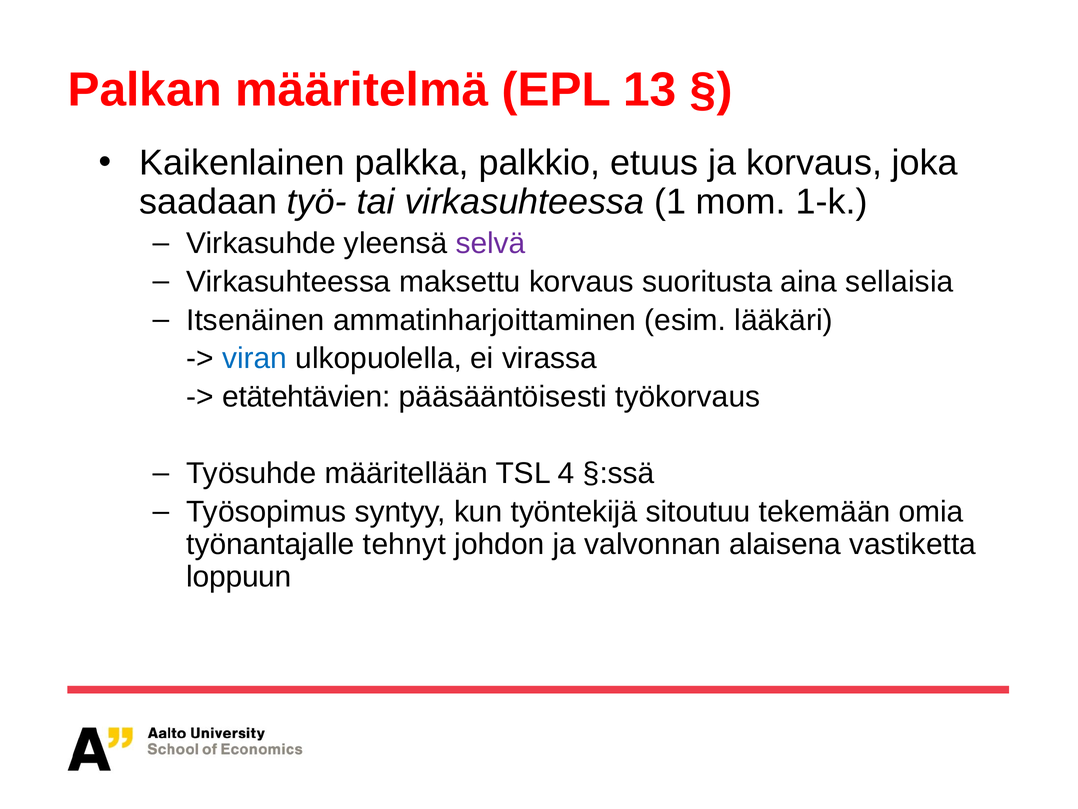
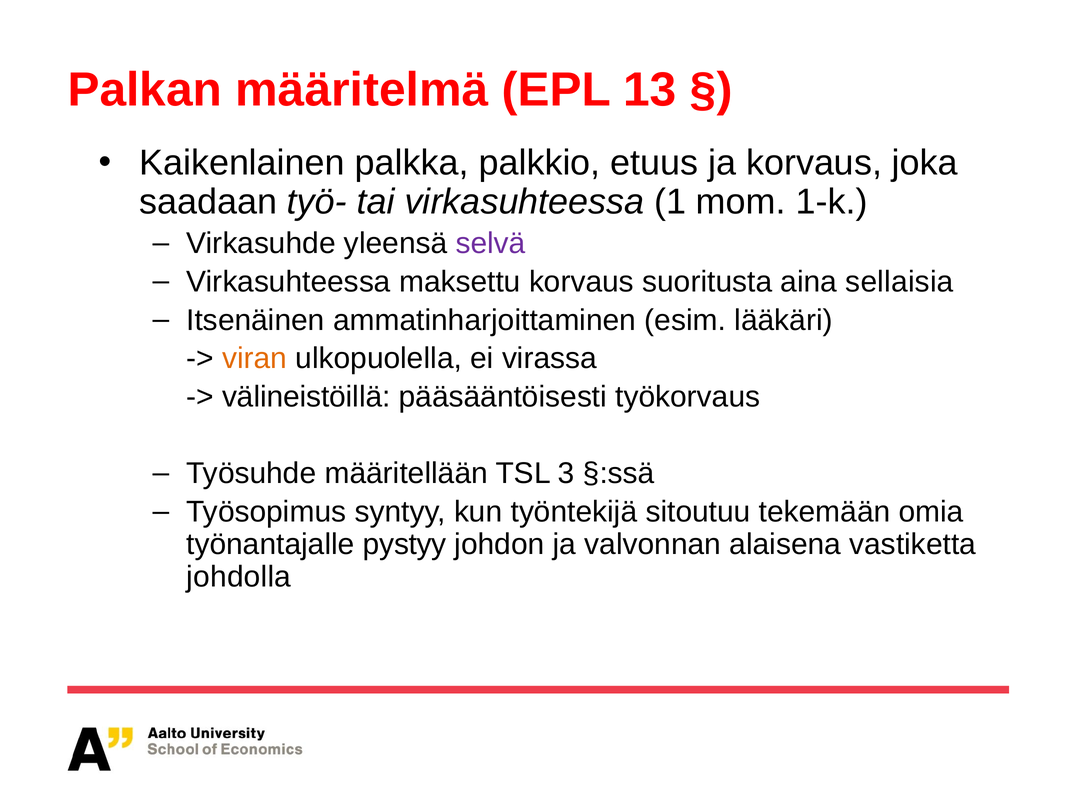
viran colour: blue -> orange (255, 358)
etätehtävien: etätehtävien -> välineistöillä (306, 397)
4: 4 -> 3 (566, 473)
tehnyt: tehnyt -> pystyy (405, 544)
loppuun: loppuun -> johdolla (239, 576)
